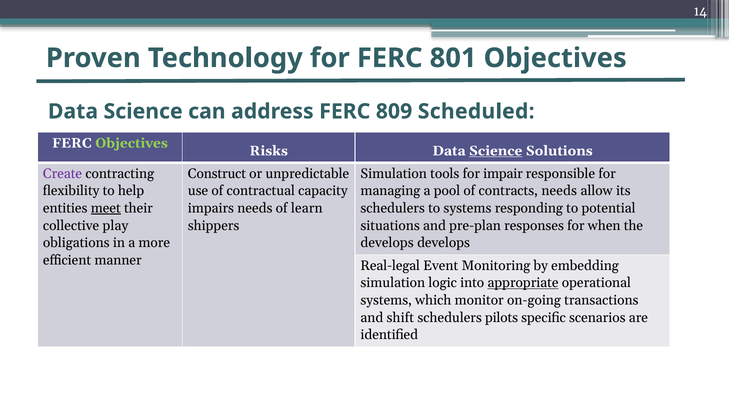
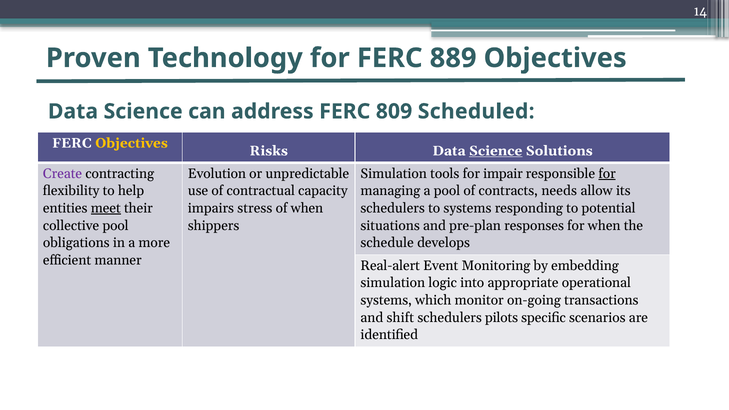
801: 801 -> 889 (453, 58)
Objectives colour: light green -> yellow (131, 143)
Construct: Construct -> Evolution (217, 174)
for underline: none -> present (607, 174)
impairs needs: needs -> stress (255, 208)
of learn: learn -> when (307, 208)
collective play: play -> pool (116, 226)
develops: develops -> schedule (387, 243)
Real-legal: Real-legal -> Real-alert (390, 266)
appropriate underline: present -> none (523, 283)
